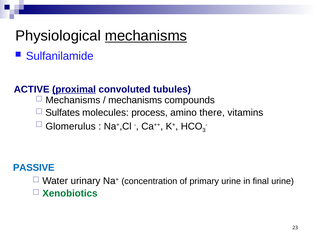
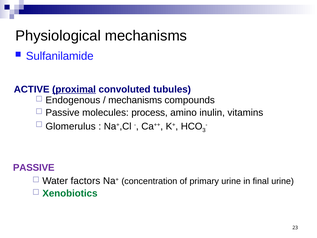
mechanisms underline: present -> none (146, 36)
Mechanisms: Mechanisms -> Endogenous (73, 100)
Sulfates: Sulfates -> Passive (63, 113)
there: there -> inulin (212, 113)
PASSIVE colour: blue -> purple (34, 167)
urinary: urinary -> factors (85, 181)
